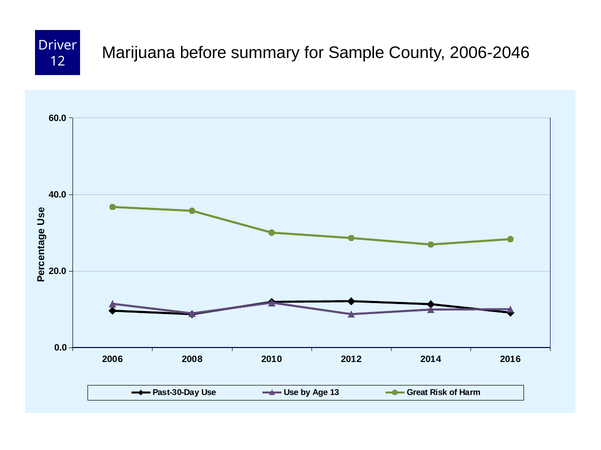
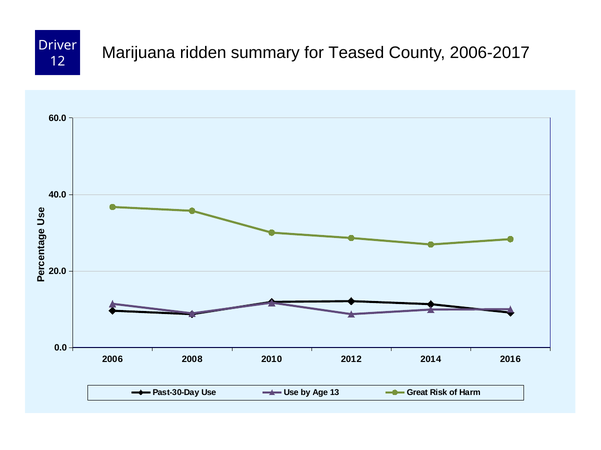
before: before -> ridden (203, 53)
Sample: Sample -> Teased (356, 53)
2006-2046: 2006-2046 -> 2006-2017 (490, 53)
